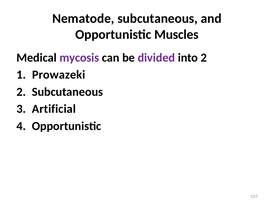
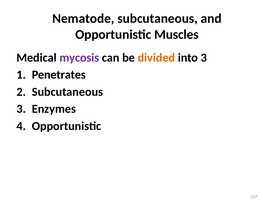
divided colour: purple -> orange (156, 57)
into 2: 2 -> 3 (204, 57)
Prowazeki: Prowazeki -> Penetrates (59, 75)
Artificial: Artificial -> Enzymes (54, 109)
